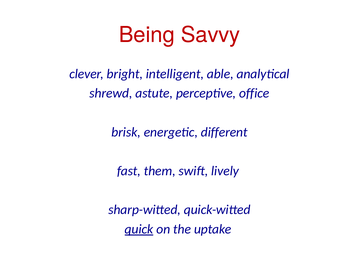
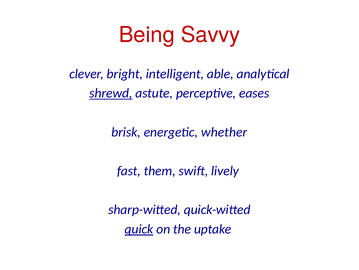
shrewd underline: none -> present (111, 93)
office: office -> eases (254, 93)
different: different -> whether (224, 132)
